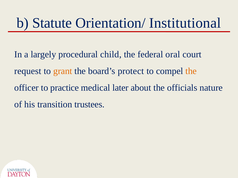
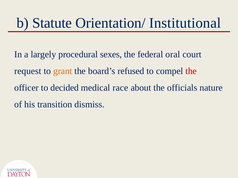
child: child -> sexes (111, 55)
protect: protect -> refused (131, 71)
the colour: orange -> red (191, 71)
practice: practice -> decided (65, 88)
later: later -> race (120, 88)
trustees: trustees -> dismiss (89, 105)
